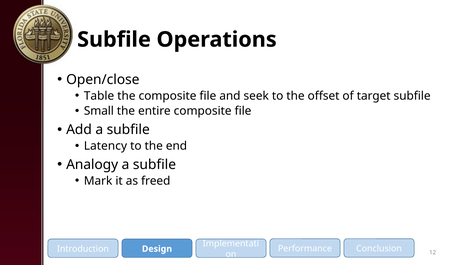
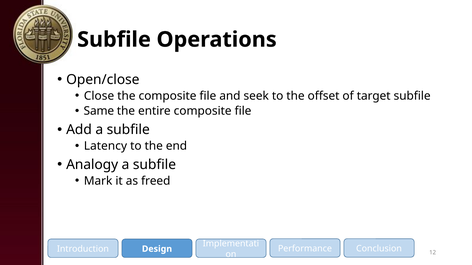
Table: Table -> Close (99, 96)
Small: Small -> Same (99, 111)
